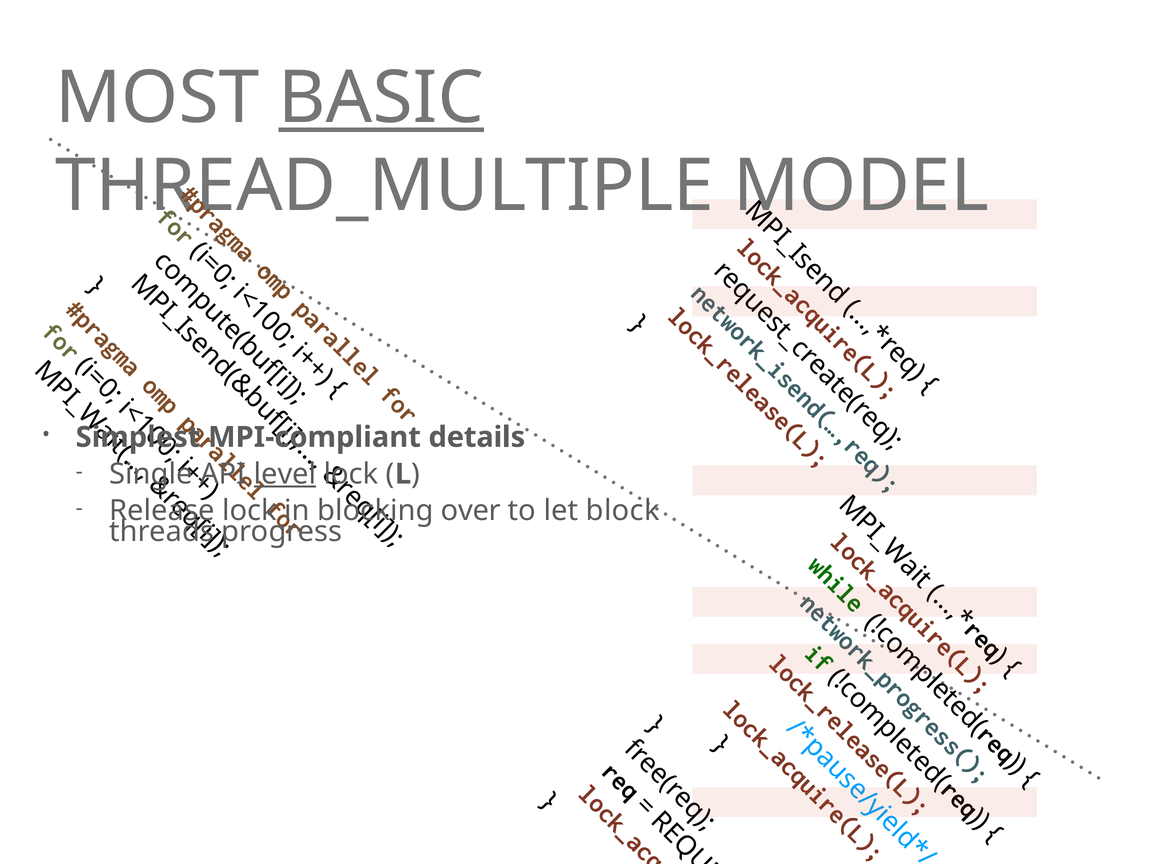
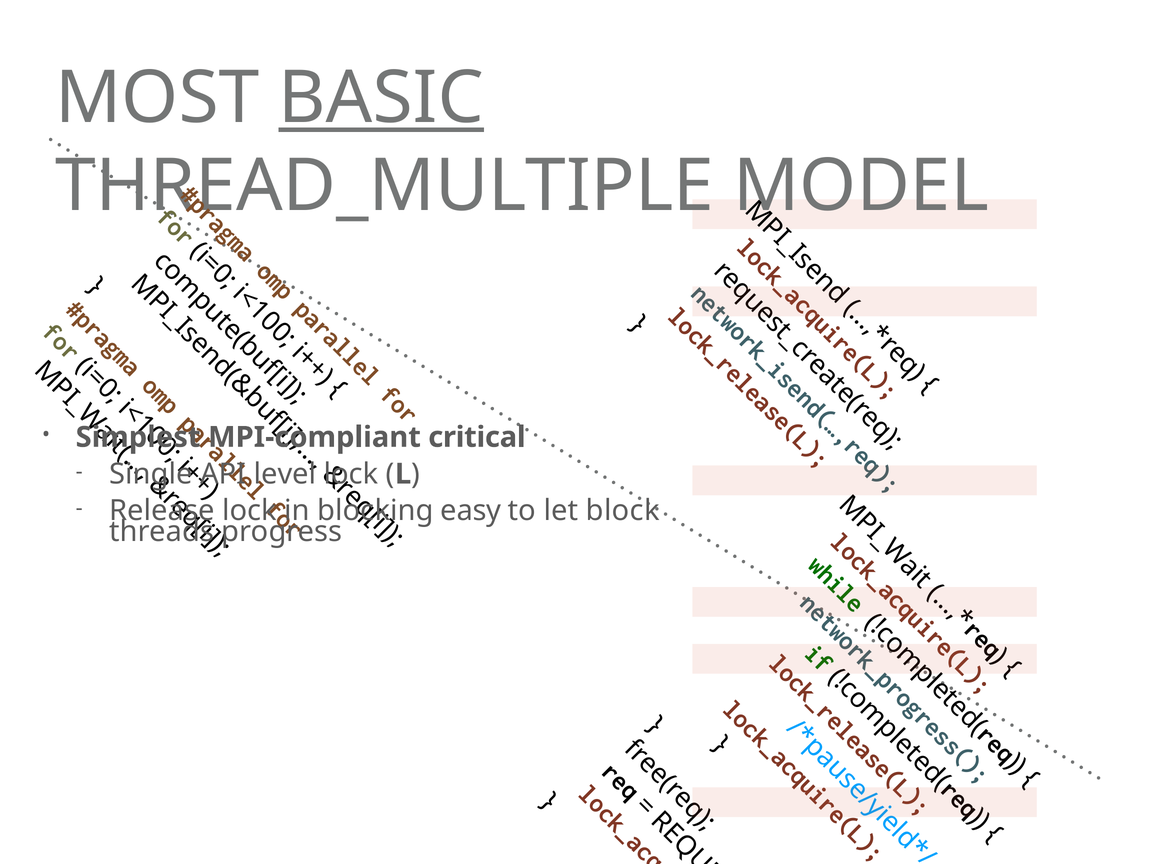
details: details -> critical (477, 437)
level underline: present -> none (285, 474)
over: over -> easy (471, 511)
